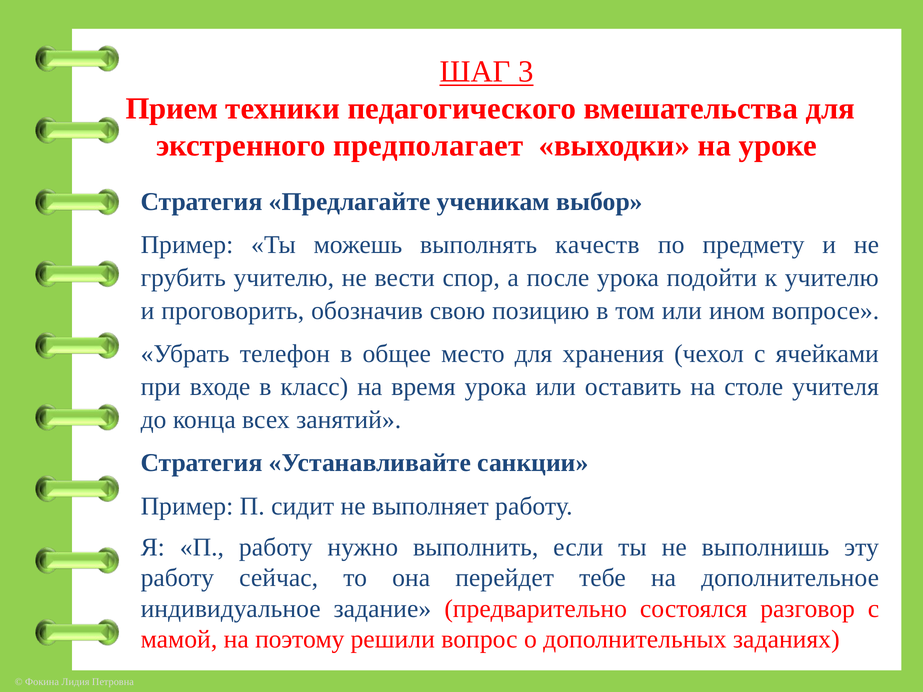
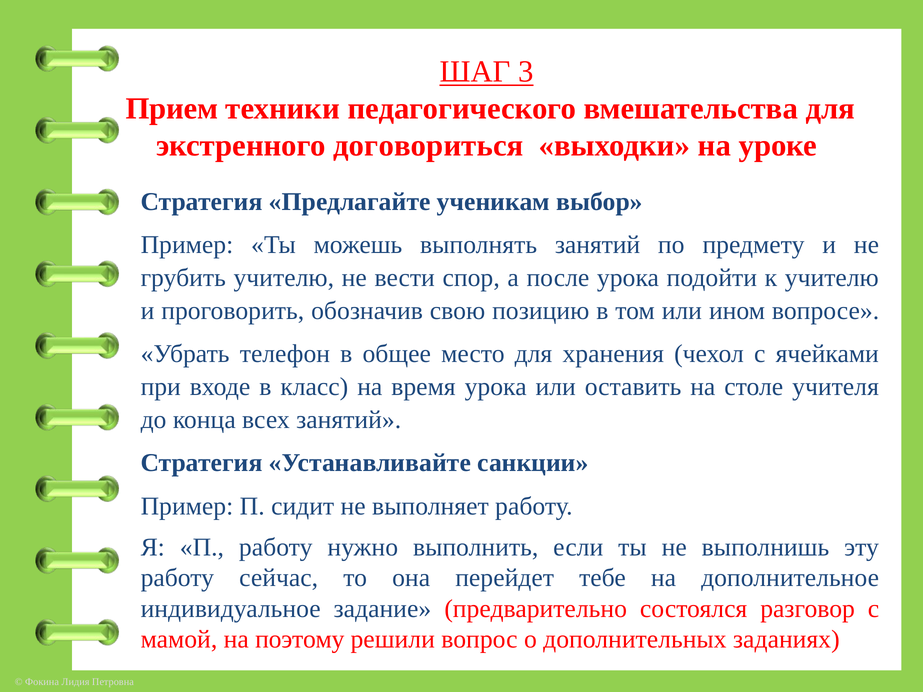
предполагает: предполагает -> договориться (428, 146)
выполнять качеств: качеств -> занятий (598, 245)
